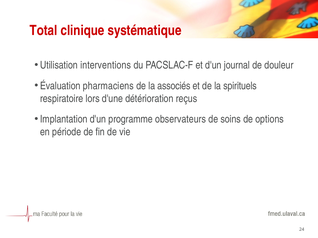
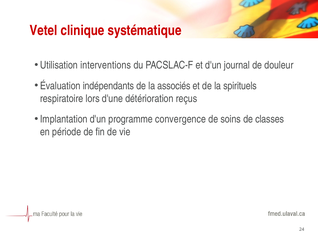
Total: Total -> Vetel (44, 31)
pharmaciens: pharmaciens -> indépendants (108, 86)
observateurs: observateurs -> convergence (181, 119)
options: options -> classes (270, 119)
